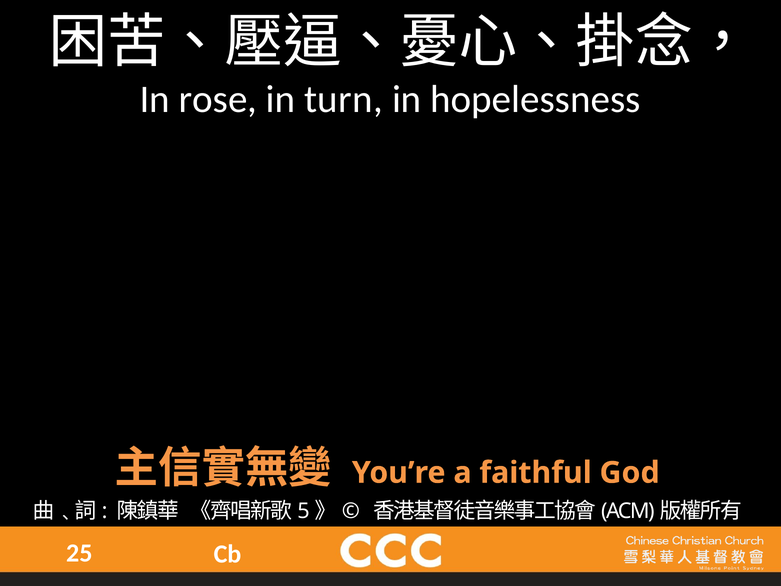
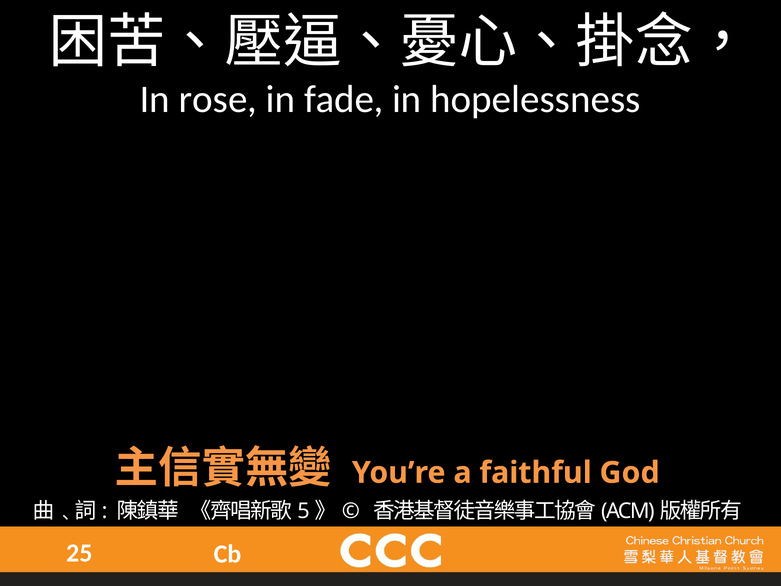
turn: turn -> fade (344, 99)
